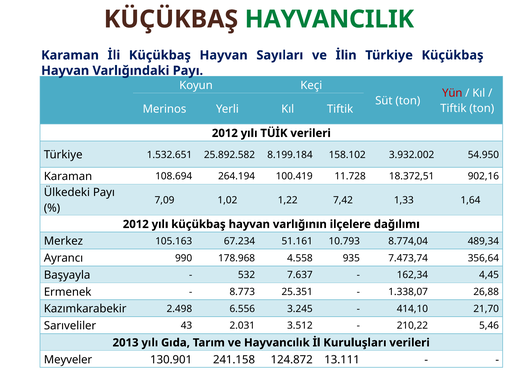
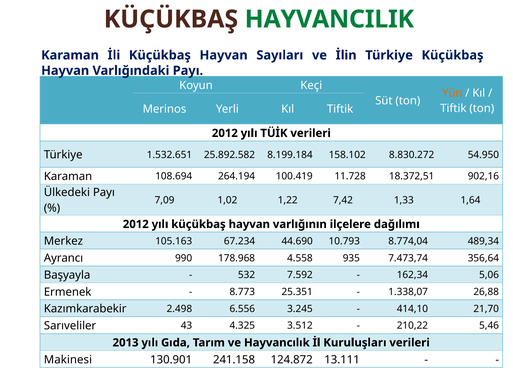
Yün colour: red -> orange (452, 93)
3.932.002: 3.932.002 -> 8.830.272 (412, 155)
51.161: 51.161 -> 44.690 (297, 241)
7.637: 7.637 -> 7.592 (300, 275)
4,45: 4,45 -> 5,06 (489, 275)
2.031: 2.031 -> 4.325 (242, 325)
Meyveler: Meyveler -> Makinesi (68, 359)
